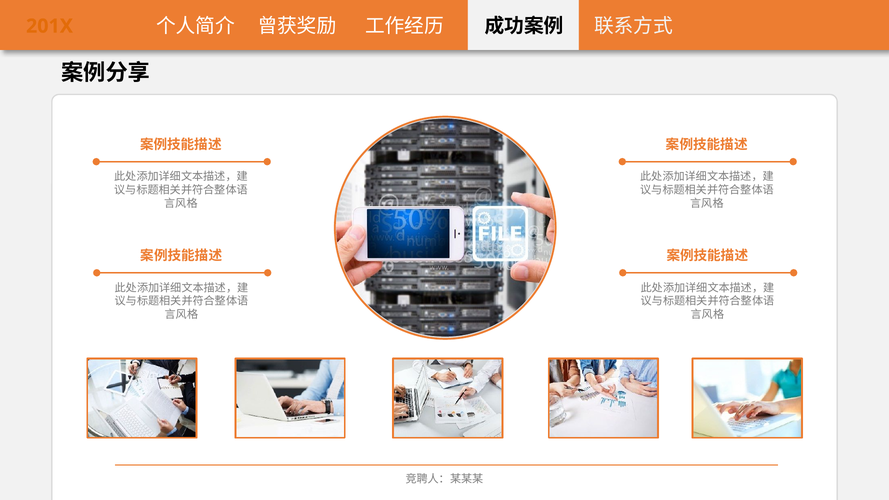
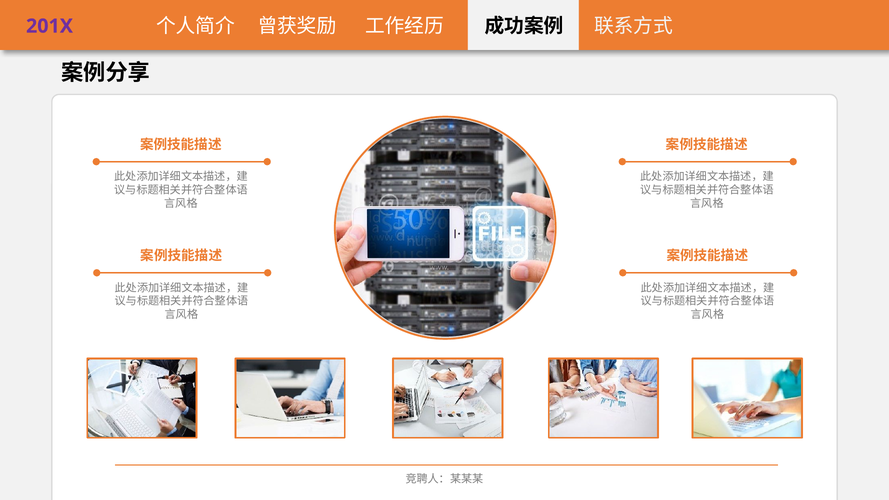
201X colour: orange -> purple (50, 26)
